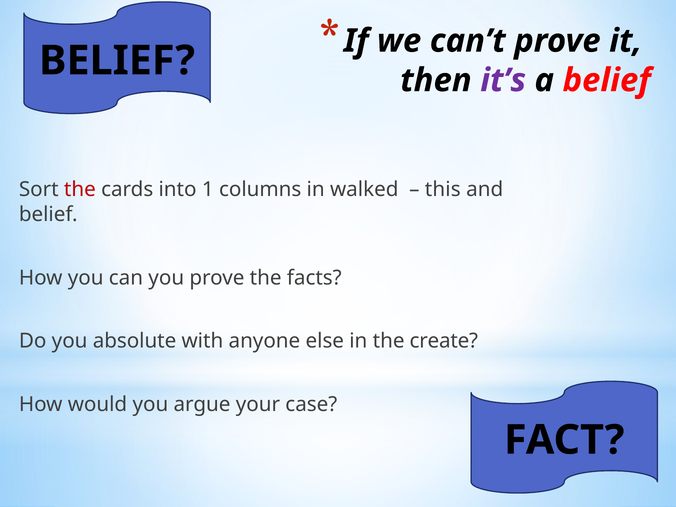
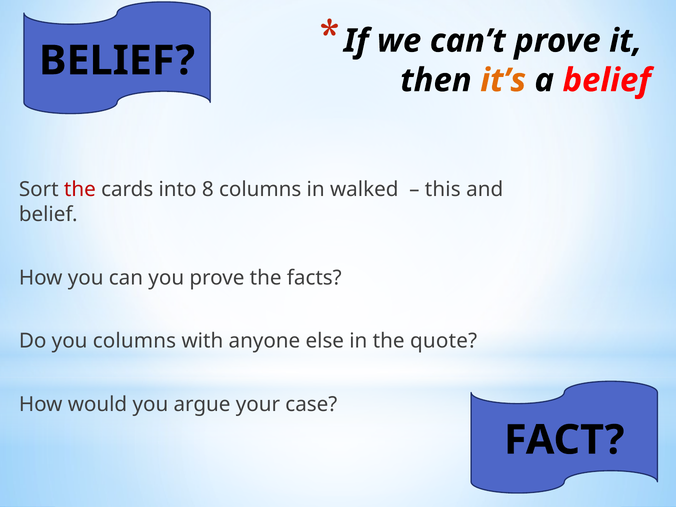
it’s colour: purple -> orange (503, 80)
1: 1 -> 8 (208, 190)
you absolute: absolute -> columns (134, 341)
create: create -> quote (444, 341)
